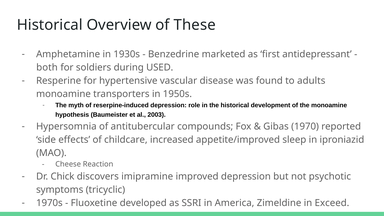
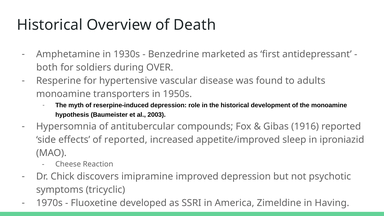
These: These -> Death (195, 25)
USED: USED -> OVER (160, 67)
1970: 1970 -> 1916 (305, 126)
of childcare: childcare -> reported (126, 140)
Exceed: Exceed -> Having (332, 203)
